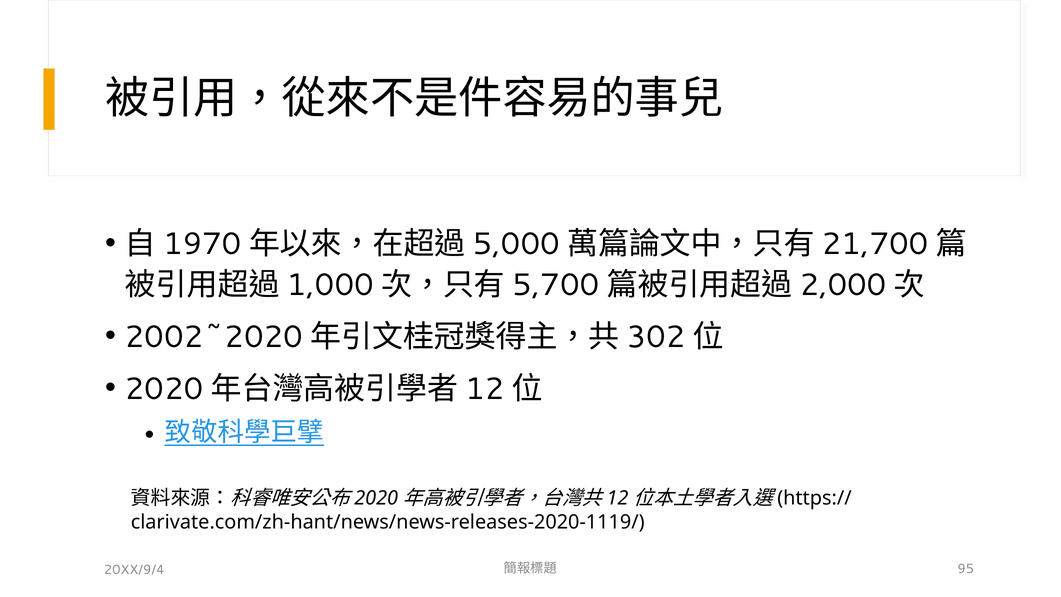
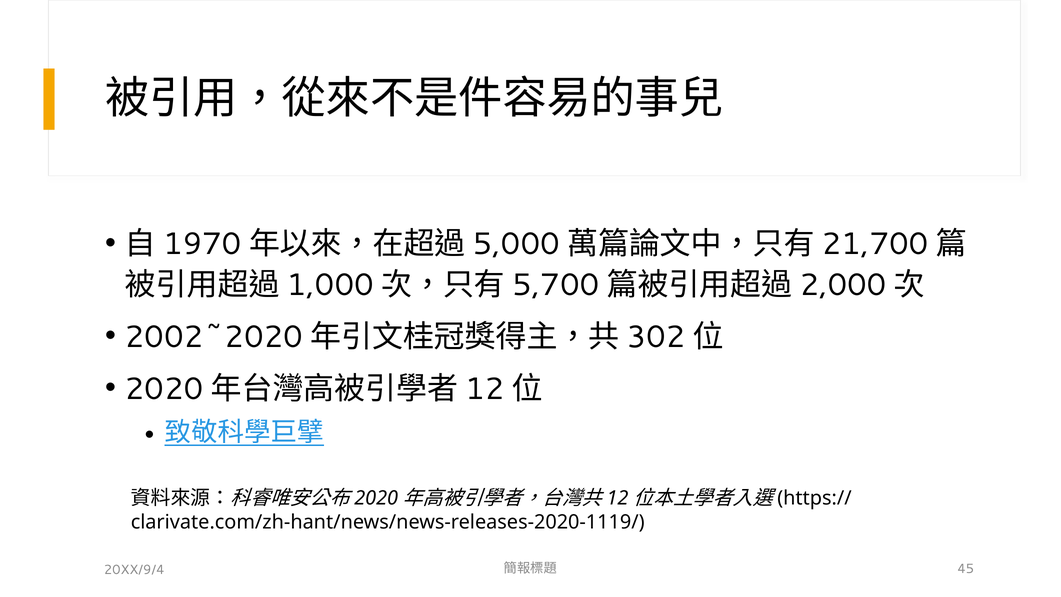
95: 95 -> 45 (966, 569)
